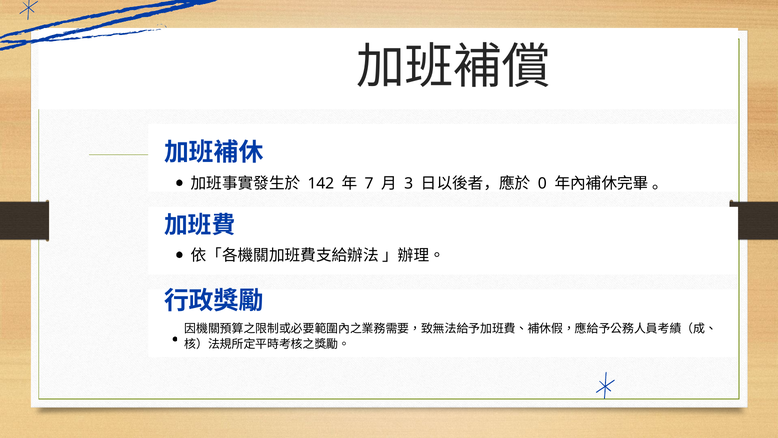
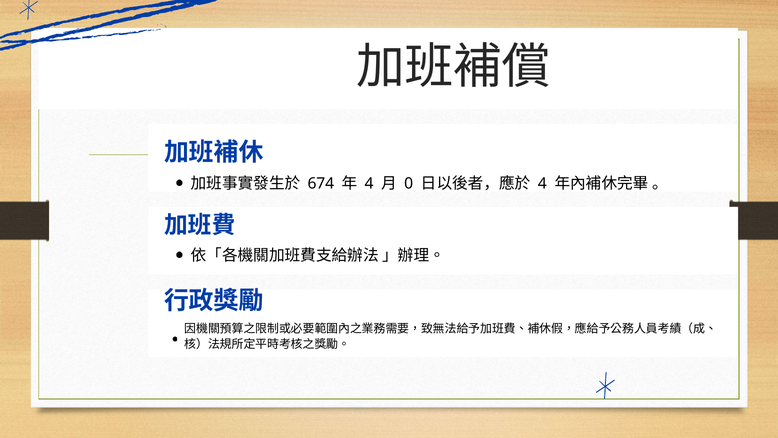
142: 142 -> 674 (321, 183)
7: 7 -> 4 (369, 183)
3: 3 -> 0 (409, 183)
0: 0 -> 4 (542, 183)
